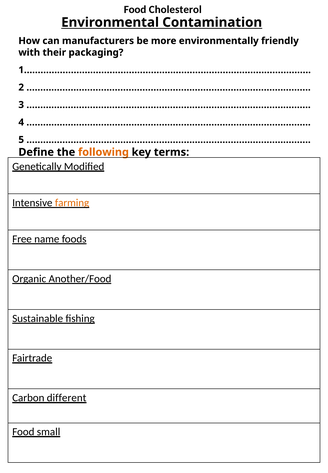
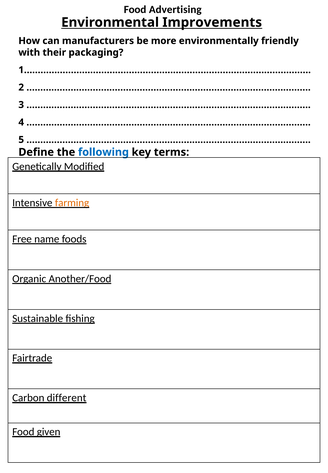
Cholesterol: Cholesterol -> Advertising (175, 9)
Contamination: Contamination -> Improvements (212, 22)
following colour: orange -> blue (103, 152)
small: small -> given (49, 433)
